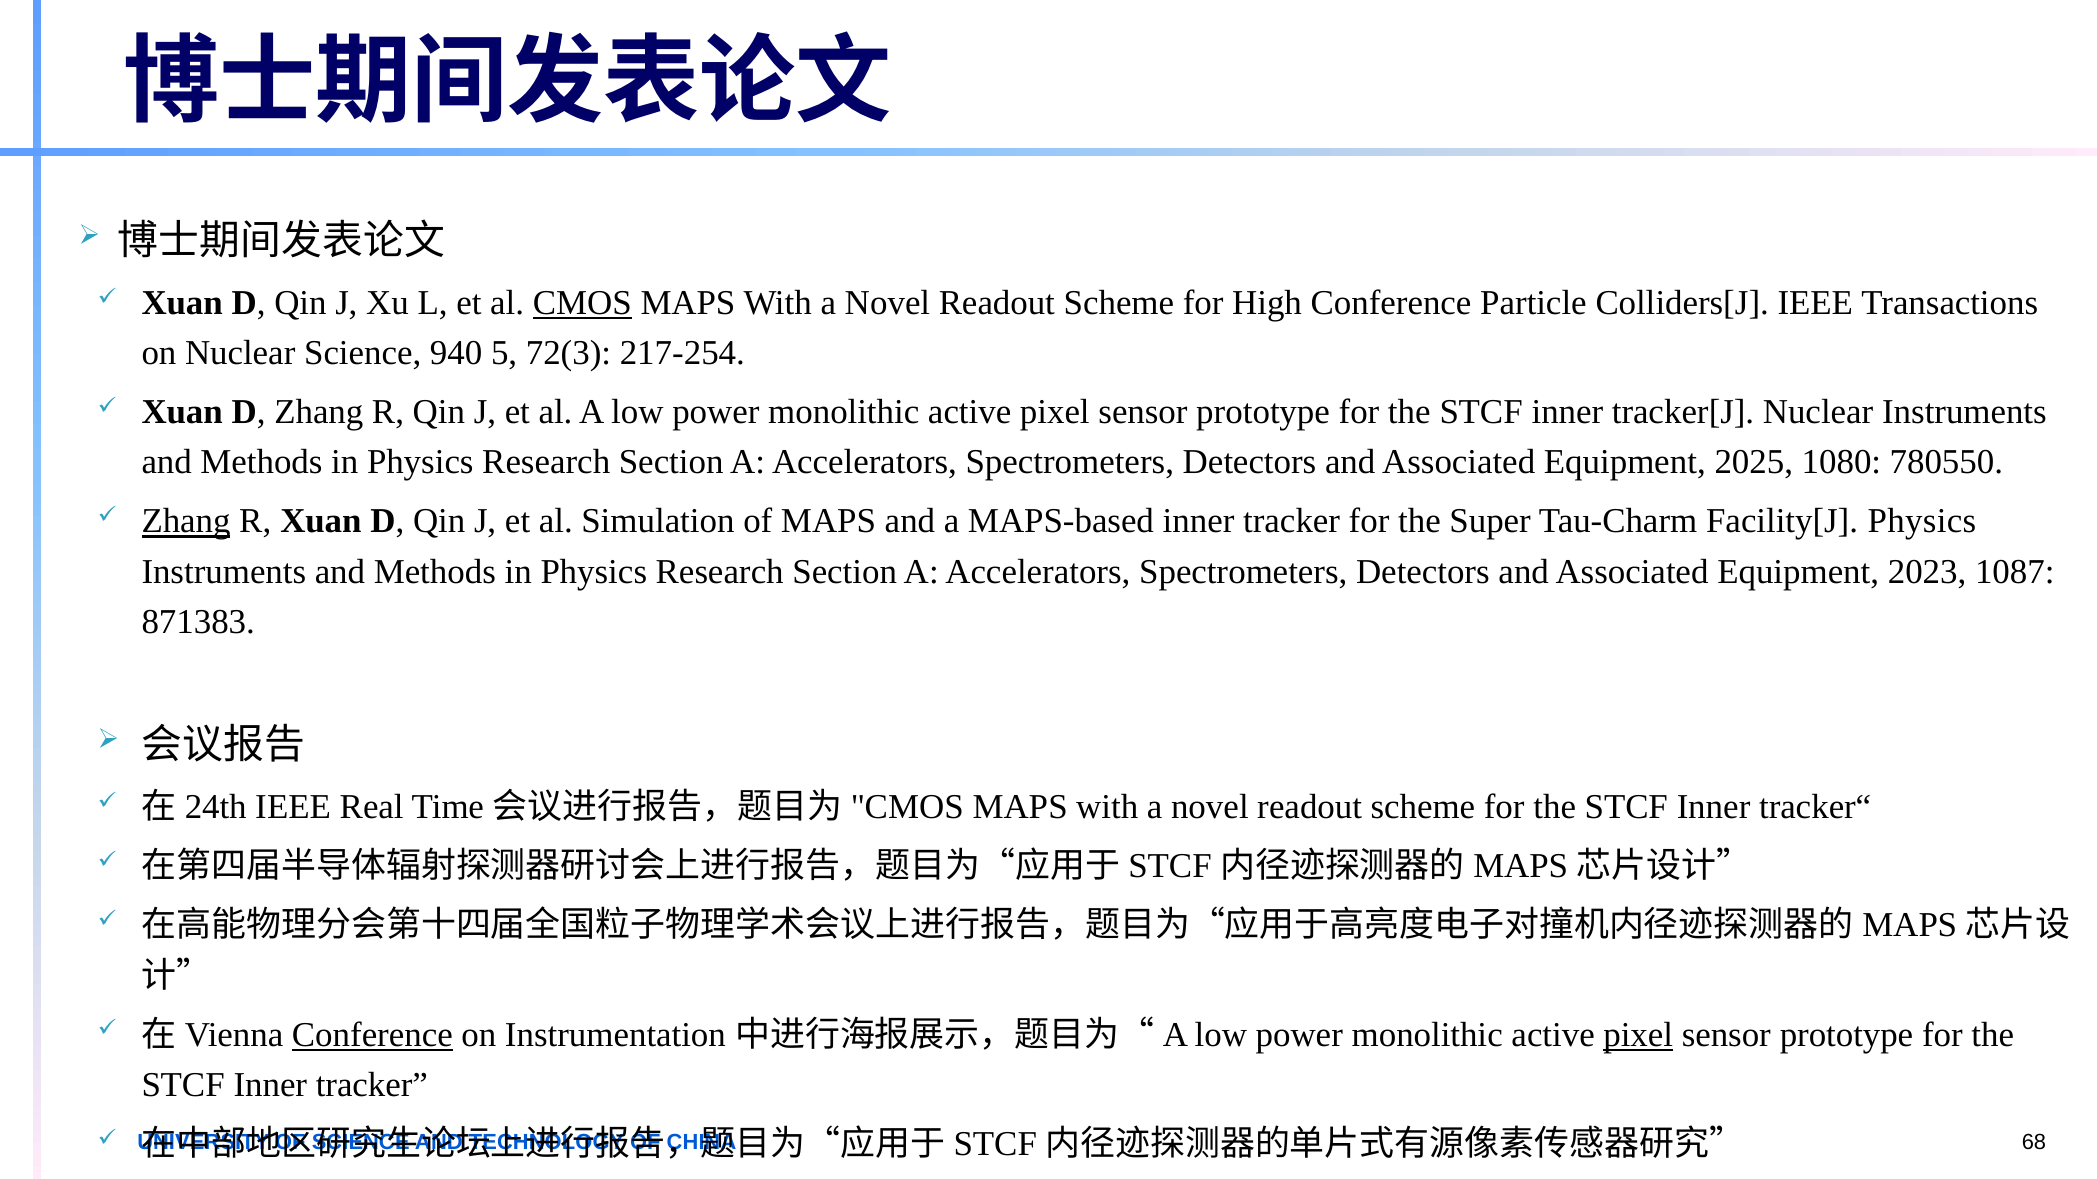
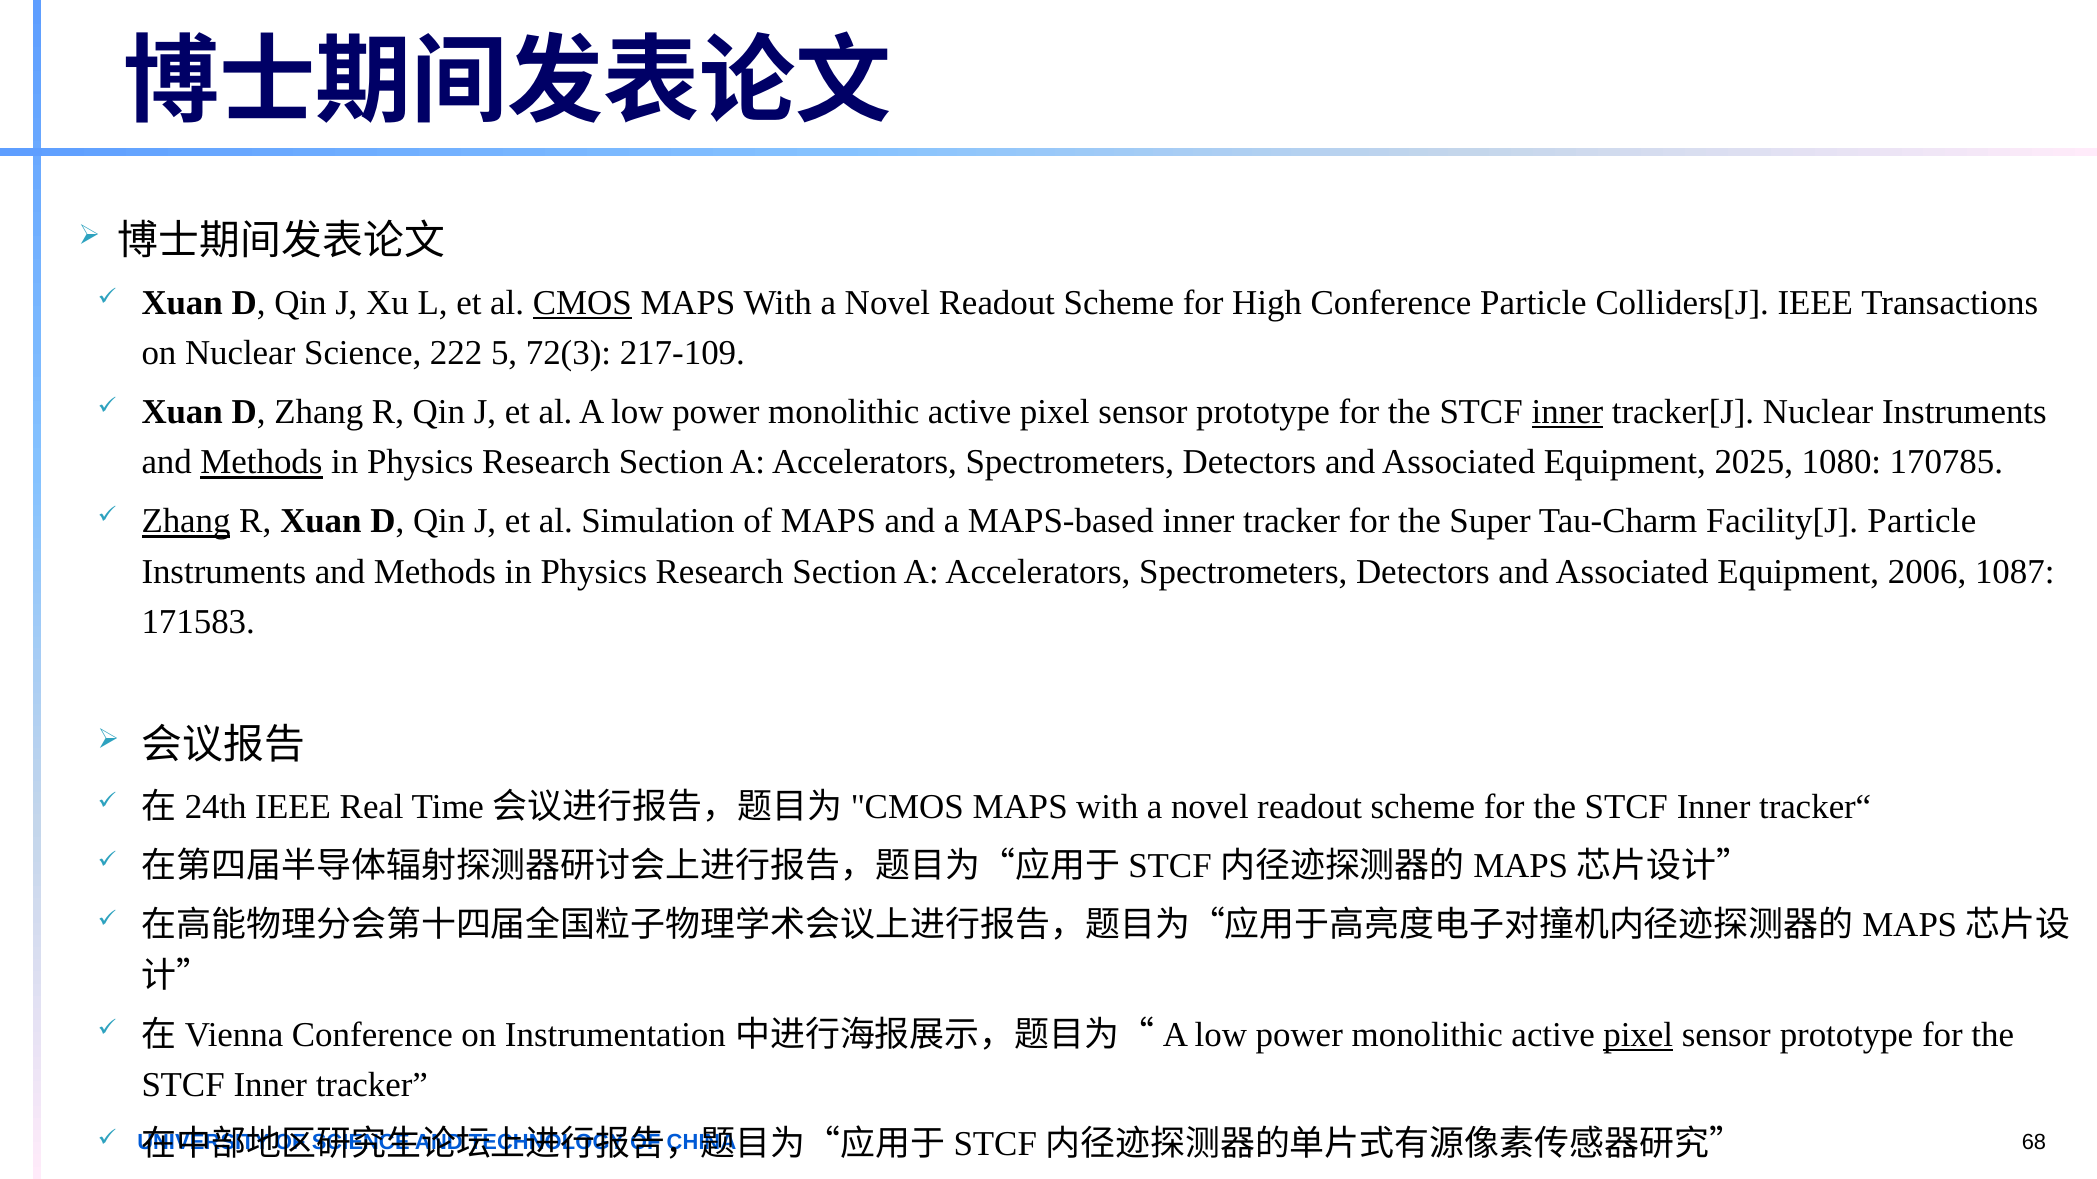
940: 940 -> 222 (456, 353)
217-254: 217-254 -> 217-109 (682, 353)
inner underline: none -> present (1567, 412)
Methods underline: none -> present (261, 463)
780550: 780550 -> 170785 (1946, 463)
Facility[J Physics: Physics -> Particle (1922, 522)
2023: 2023 -> 2006 (1927, 572)
871383: 871383 -> 171583 (198, 622)
Conference underline: present -> none (372, 1035)
